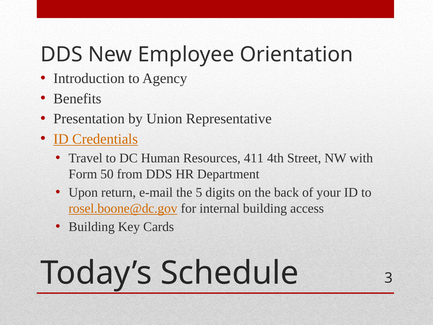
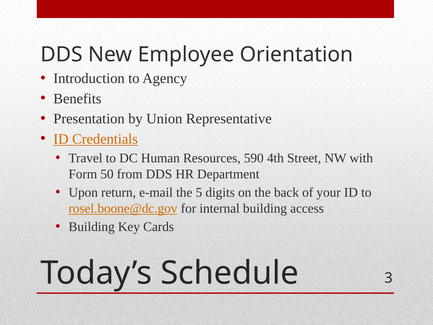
411: 411 -> 590 (254, 158)
